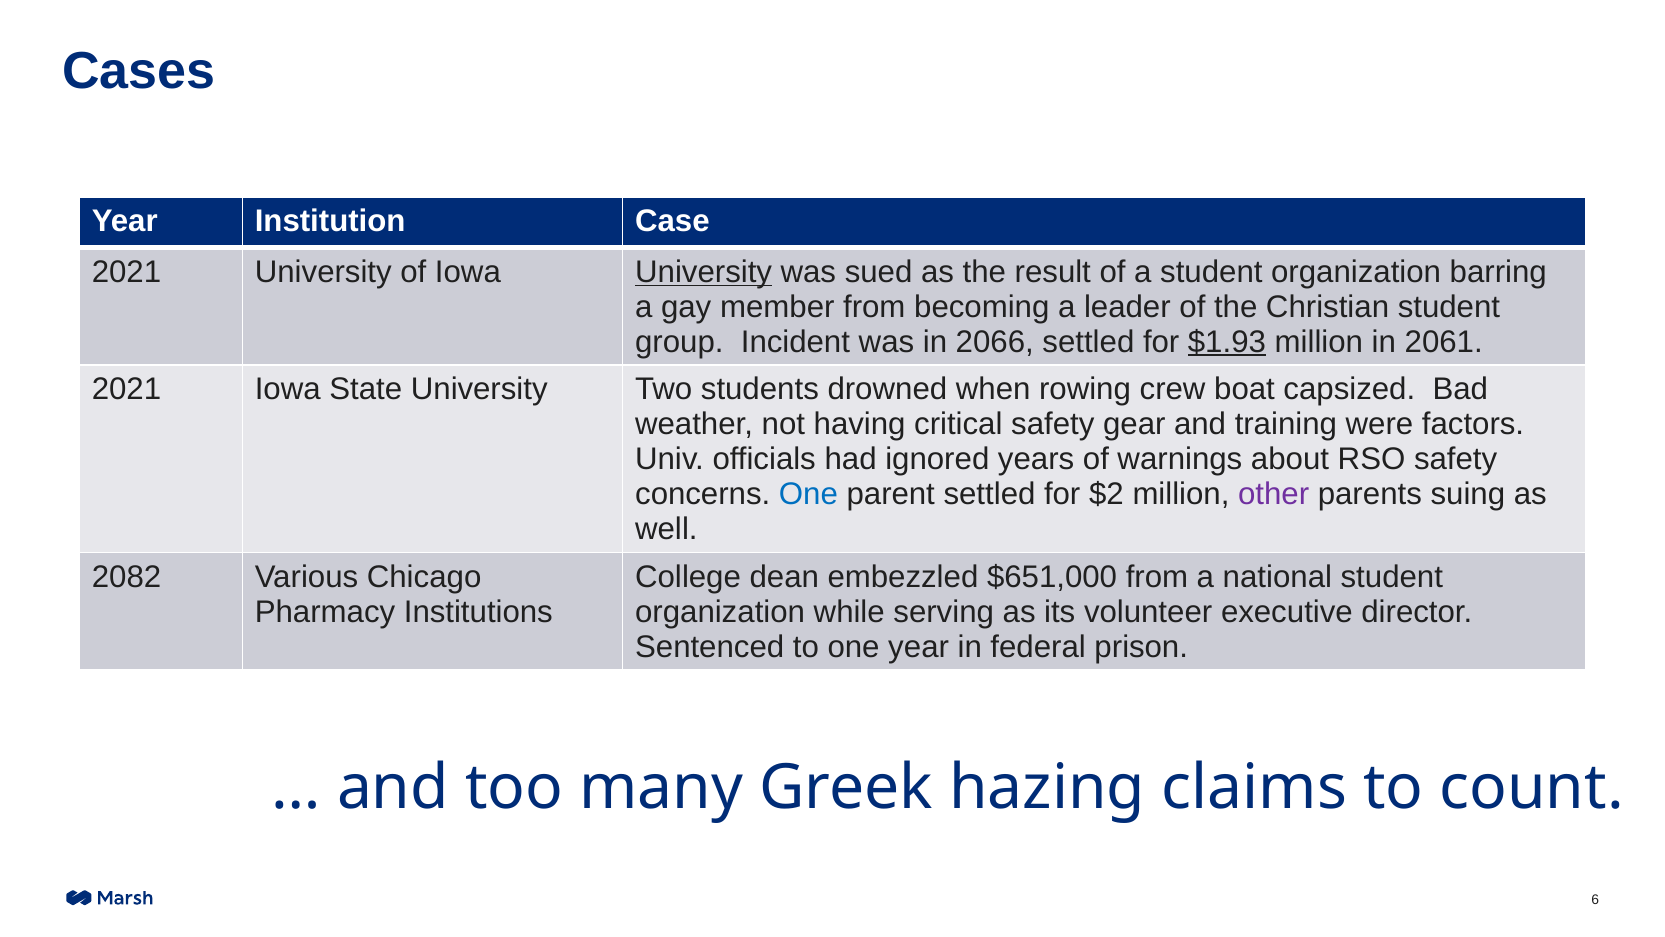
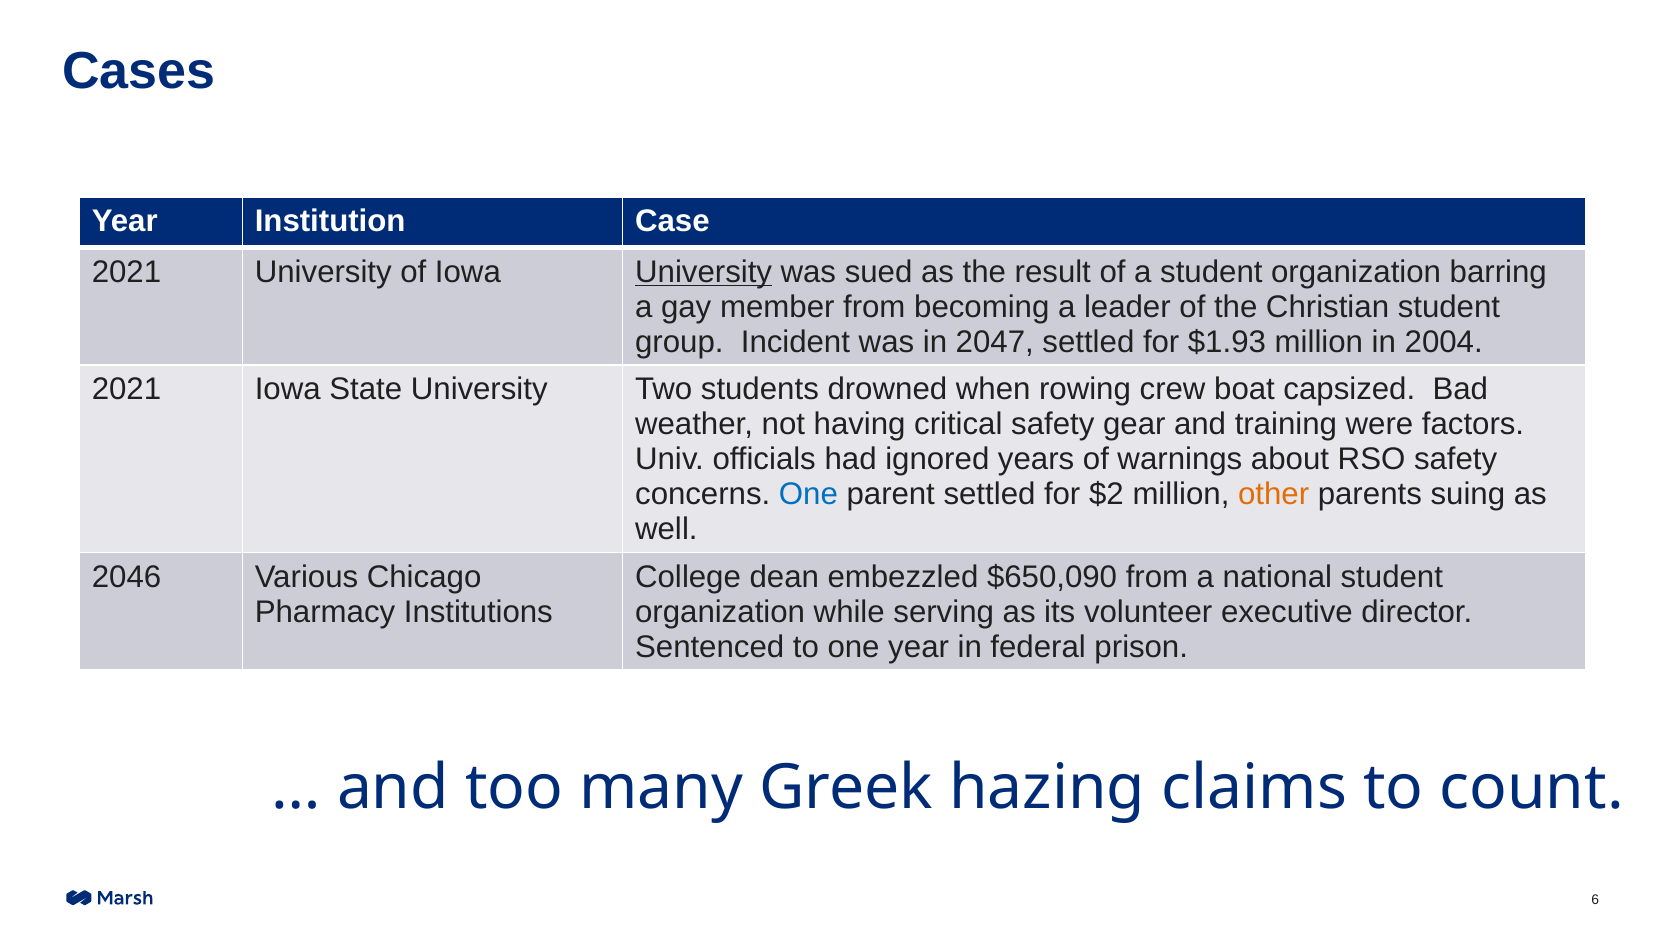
2066: 2066 -> 2047 (995, 342)
$1.93 underline: present -> none (1227, 342)
2061: 2061 -> 2004 (1444, 342)
other colour: purple -> orange (1274, 494)
2082: 2082 -> 2046 (127, 577)
$651,000: $651,000 -> $650,090 (1052, 577)
